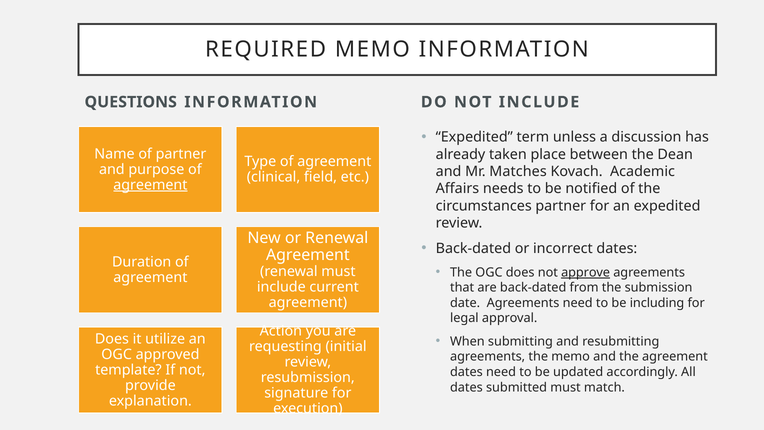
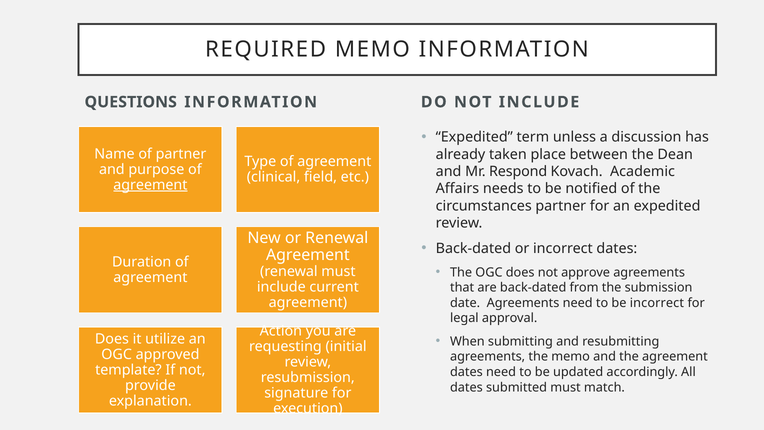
Matches: Matches -> Respond (518, 171)
approve underline: present -> none (586, 272)
be including: including -> incorrect (657, 303)
